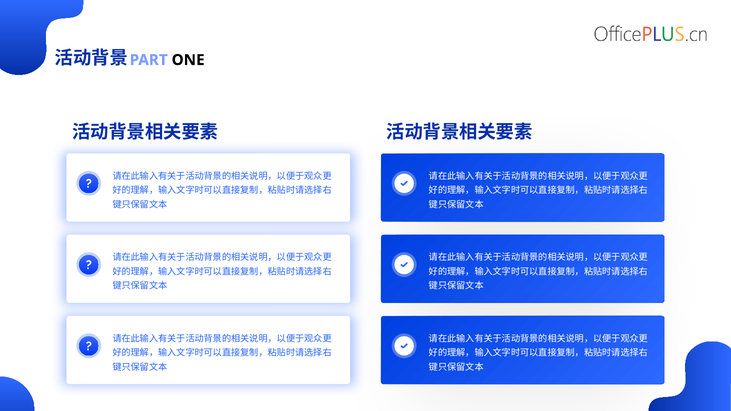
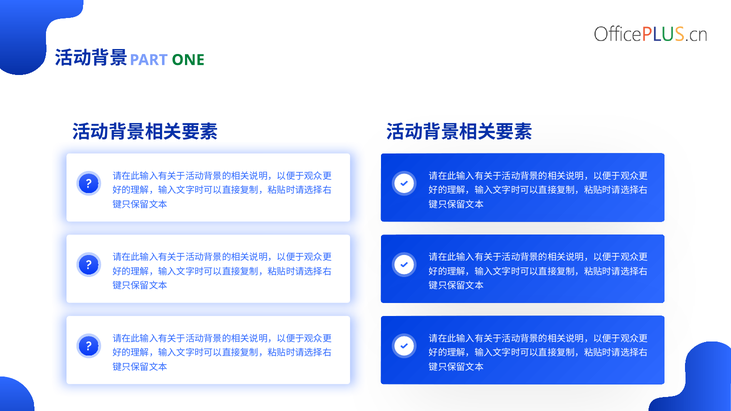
ONE colour: black -> green (188, 60)
